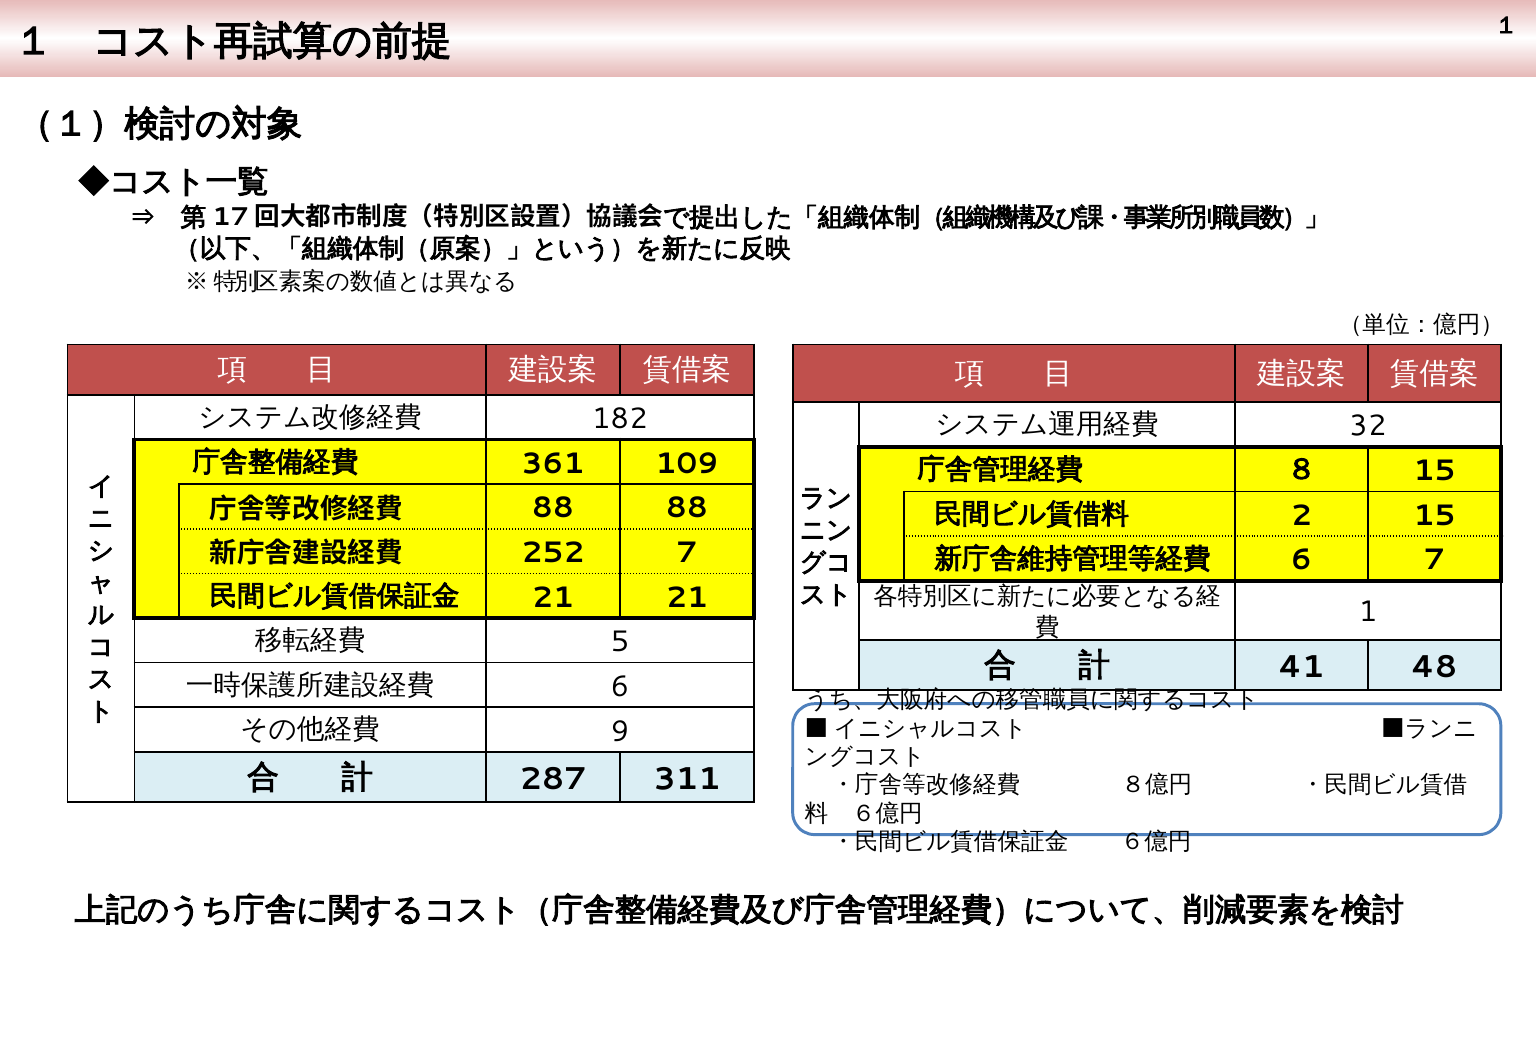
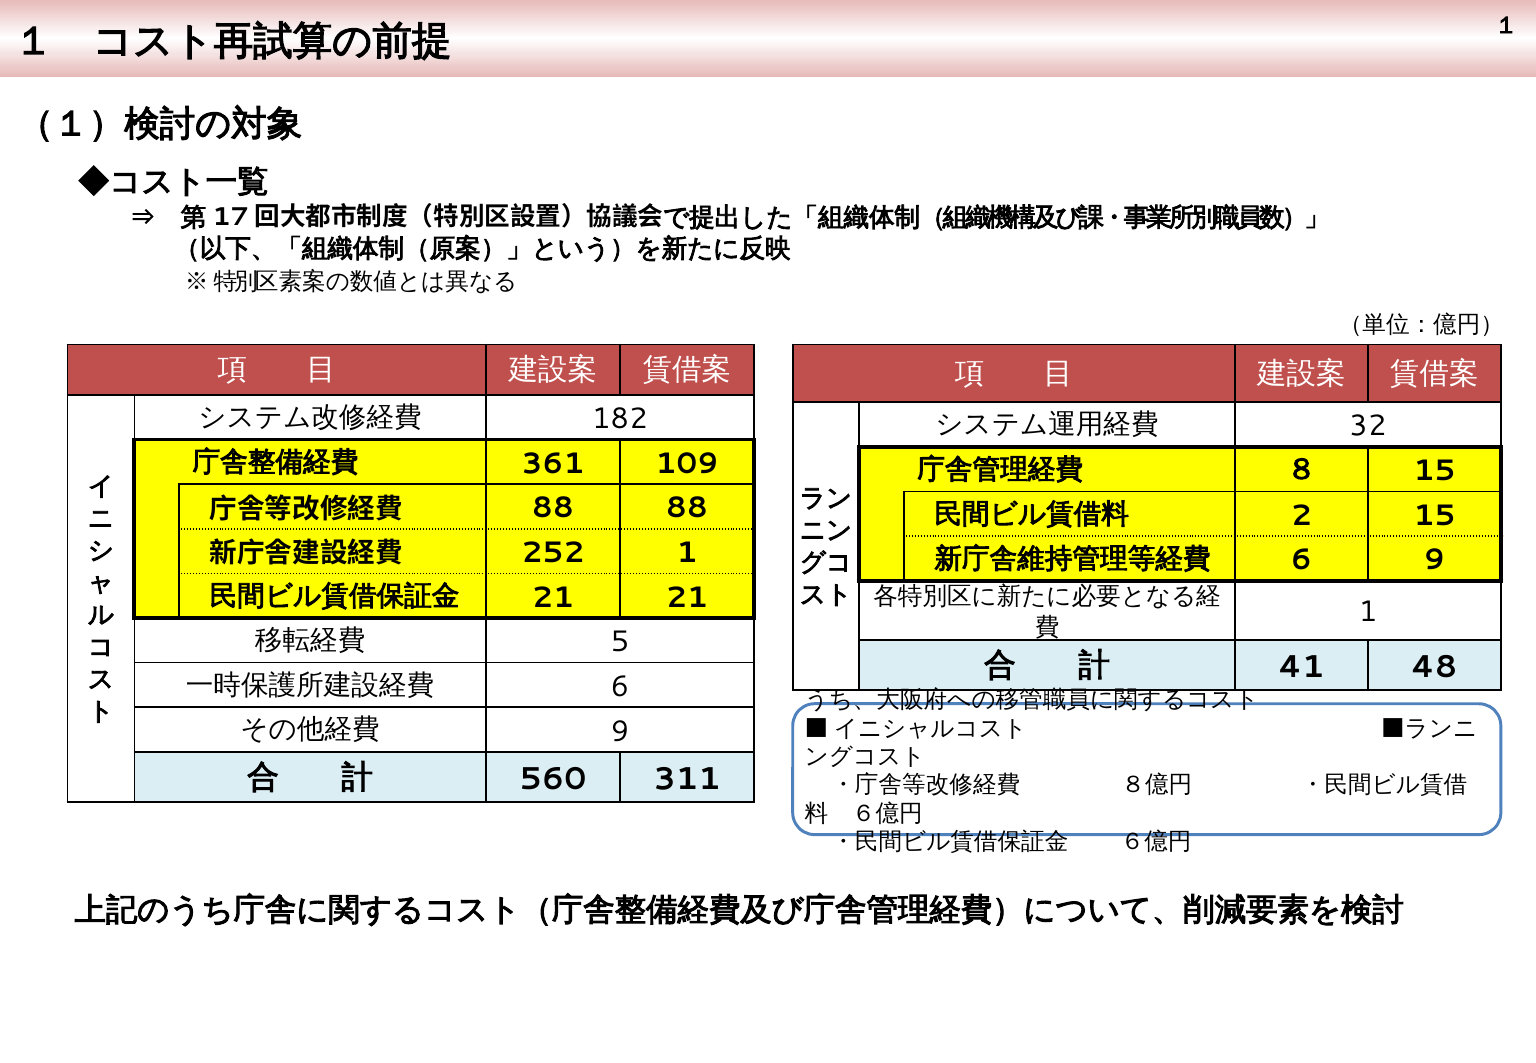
252 7: 7 -> 1 (687, 553)
6 7: 7 -> 9 (1434, 560)
287: 287 -> 560 (553, 779)
